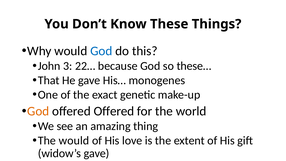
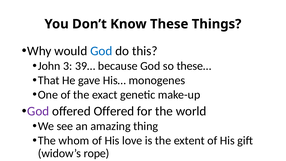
22…: 22… -> 39… (85, 66)
God colour: orange -> purple (38, 111)
The would: would -> whom (74, 140)
widow’s gave: gave -> rope (96, 153)
